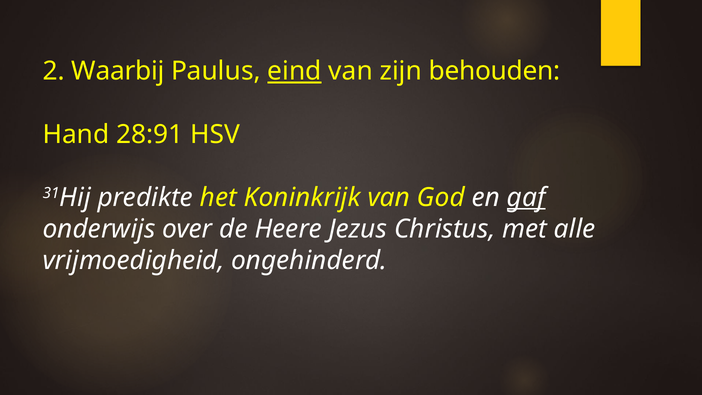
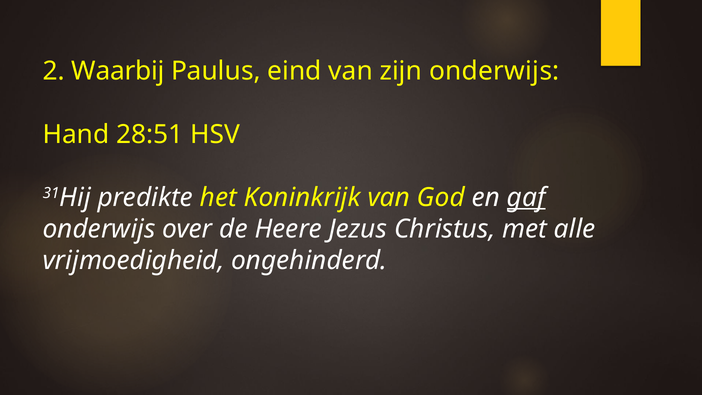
eind underline: present -> none (295, 71)
zijn behouden: behouden -> onderwijs (494, 71)
28:91: 28:91 -> 28:51 (150, 134)
